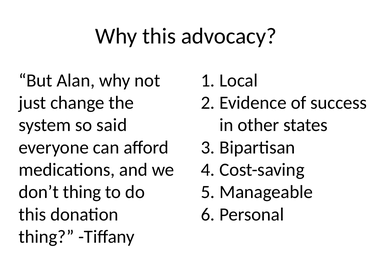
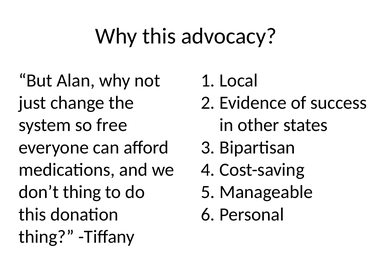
said: said -> free (112, 125)
